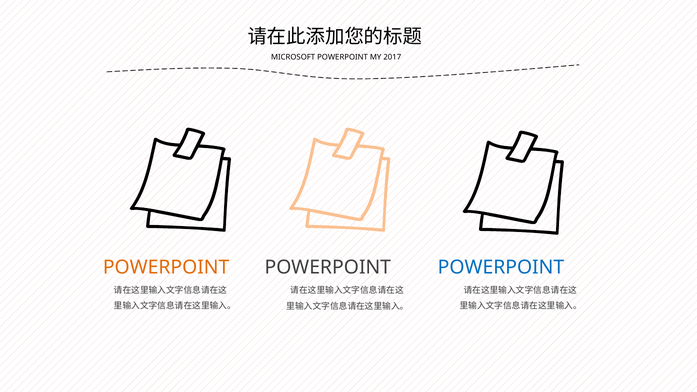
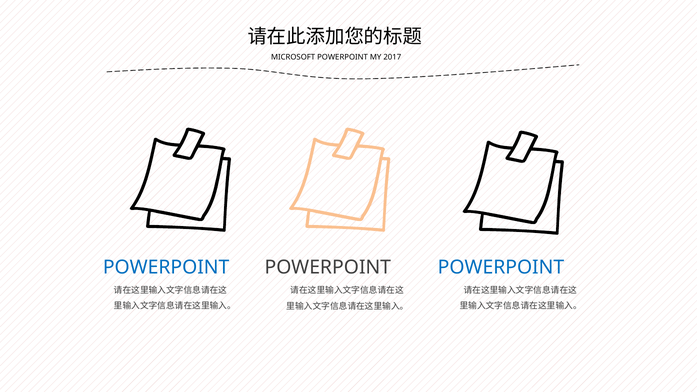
POWERPOINT colour: orange -> blue (166, 267)
